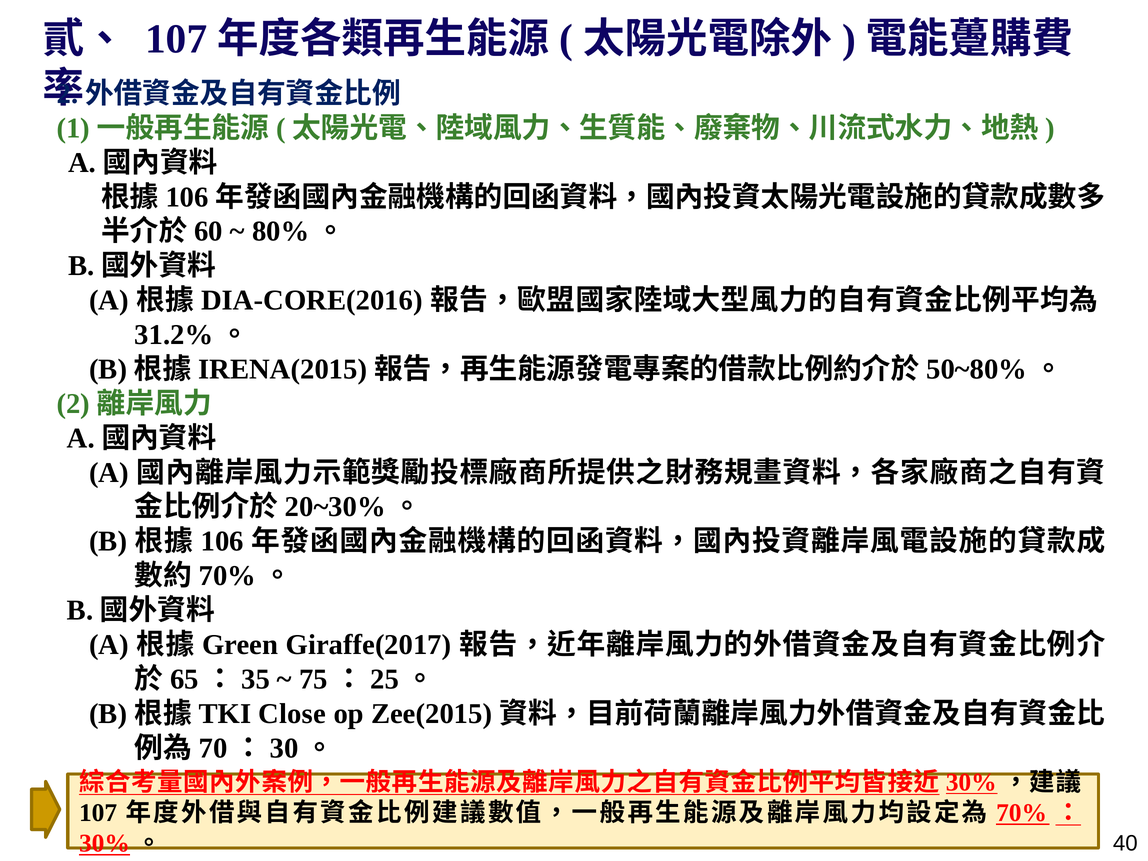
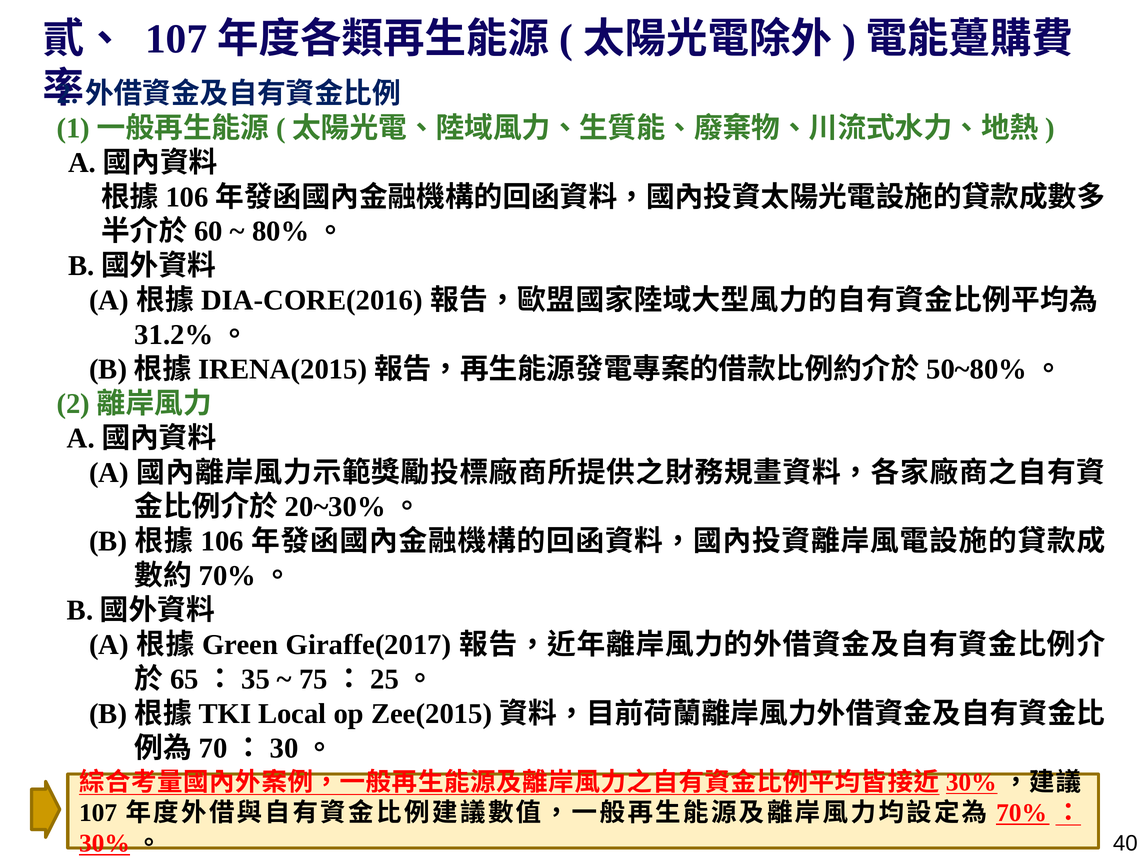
Close: Close -> Local (292, 714)
